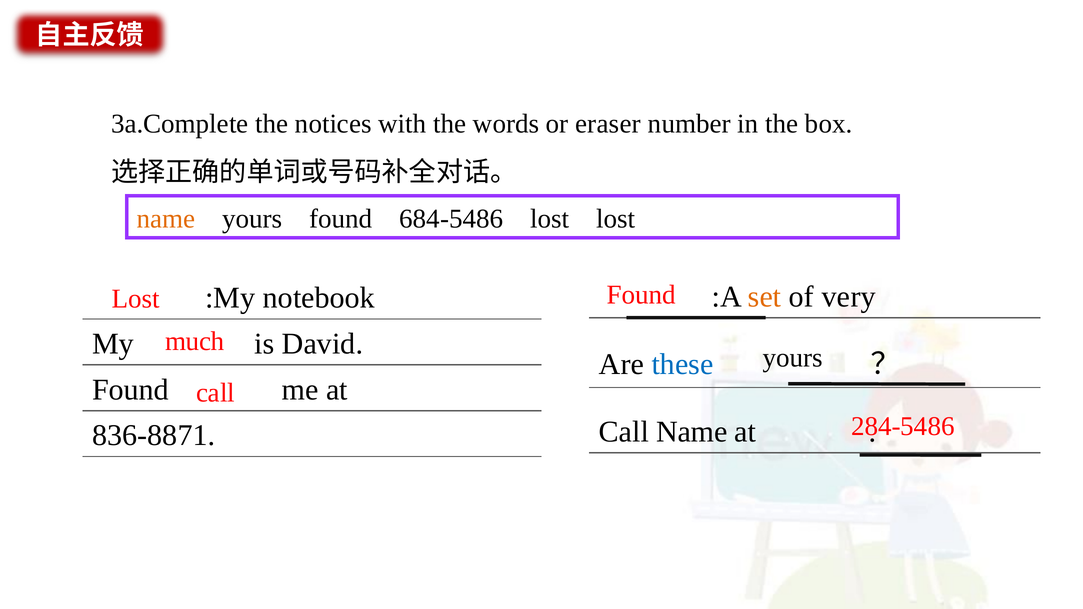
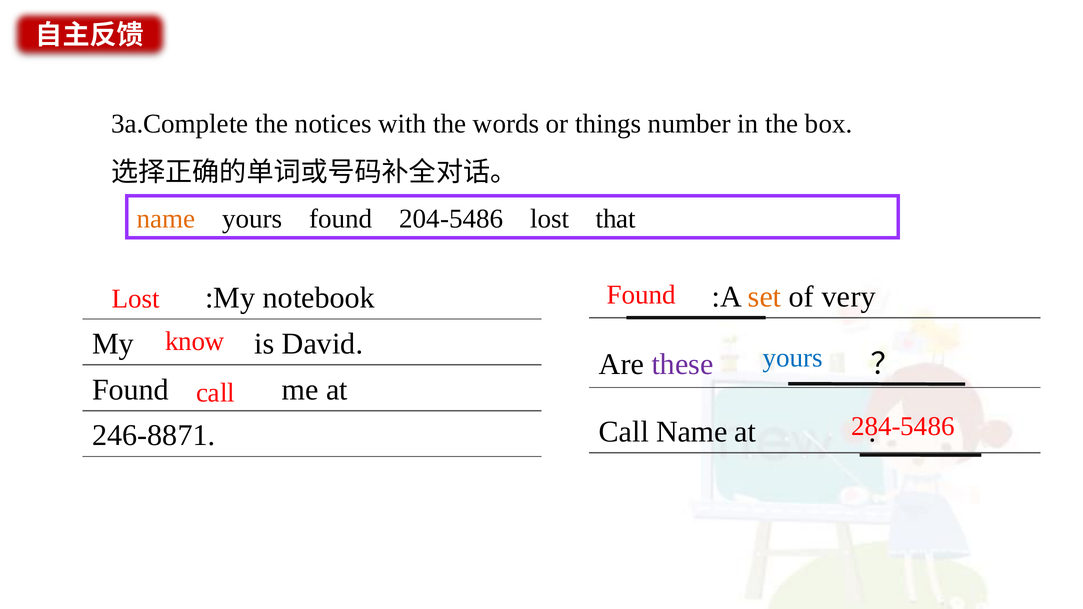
eraser: eraser -> things (608, 124)
684-5486: 684-5486 -> 204-5486 (451, 219)
lost lost: lost -> that (616, 219)
much: much -> know (195, 341)
yours colour: black -> blue (793, 358)
these colour: blue -> purple (683, 364)
836-8871: 836-8871 -> 246-8871 (154, 436)
